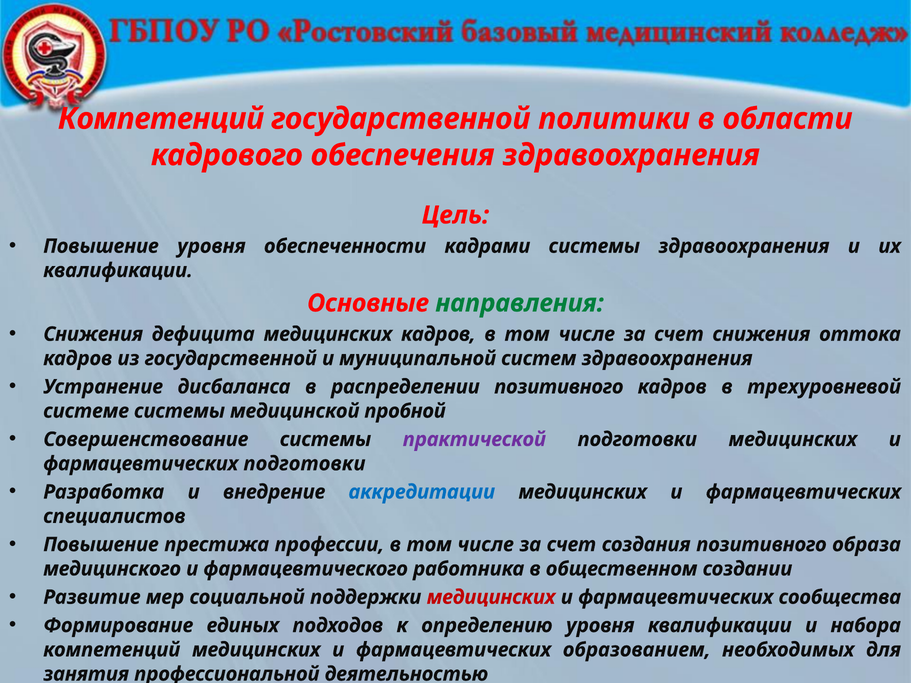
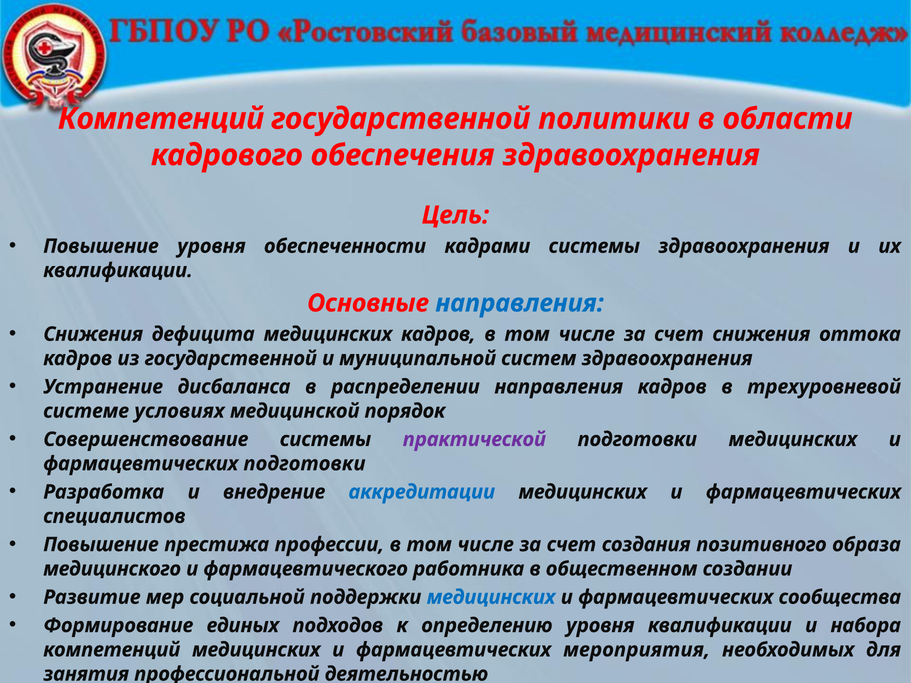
направления colour: green -> blue (520, 303)
распределении позитивного: позитивного -> направления (559, 387)
системе системы: системы -> условиях (179, 411)
пробной: пробной -> порядок (405, 411)
медицинских colour: red -> blue (491, 597)
образованием: образованием -> мероприятия (637, 650)
